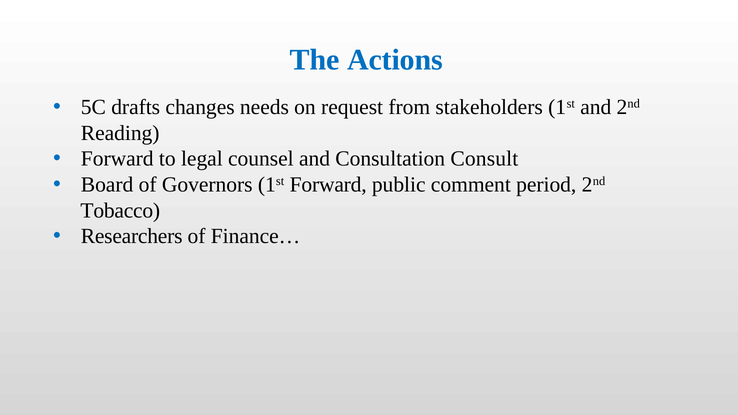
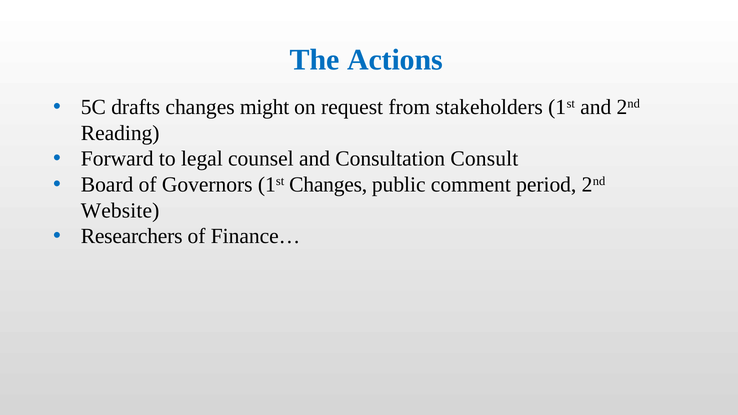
needs: needs -> might (265, 107)
1st Forward: Forward -> Changes (328, 185)
Tobacco: Tobacco -> Website (120, 211)
